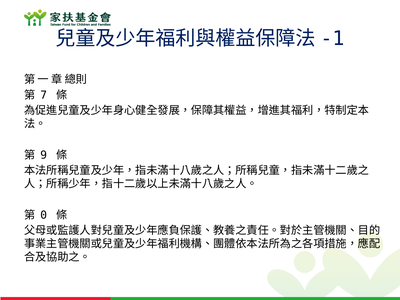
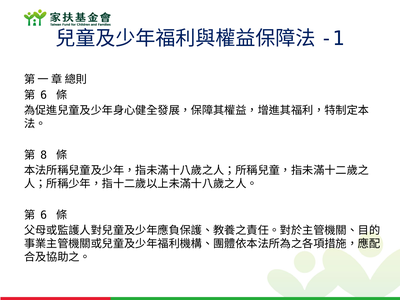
7: 7 -> 6 (44, 95)
9: 9 -> 8 (44, 155)
0: 0 -> 6 (44, 215)
